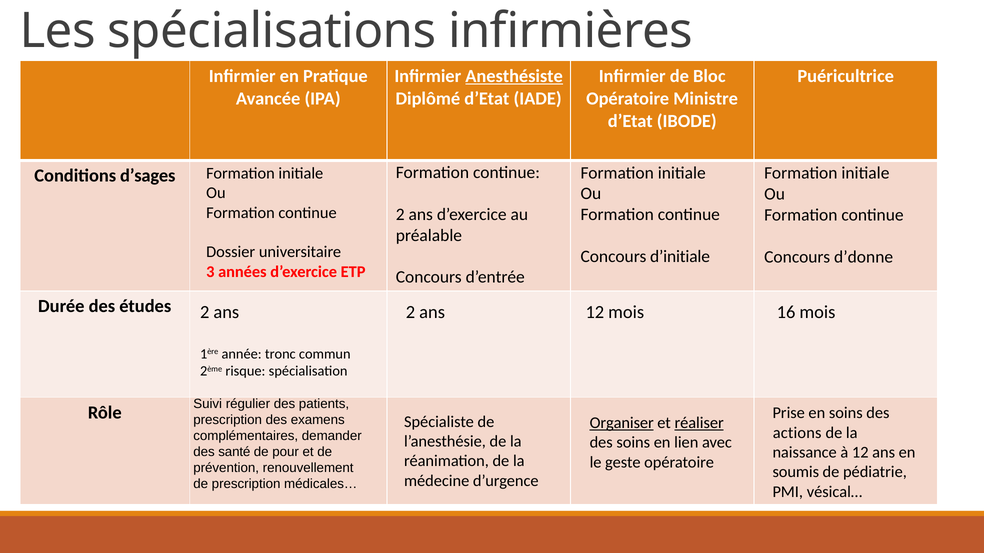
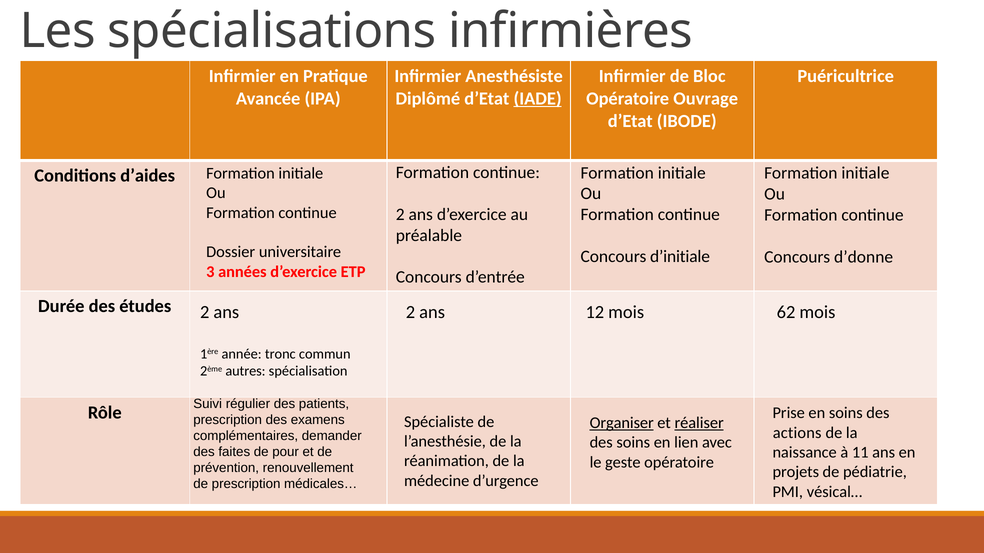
Anesthésiste underline: present -> none (514, 76)
IADE underline: none -> present (538, 99)
Ministre: Ministre -> Ouvrage (706, 99)
d’sages: d’sages -> d’aides (148, 176)
16: 16 -> 62 (786, 312)
risque: risque -> autres (245, 371)
à 12: 12 -> 11 (860, 453)
santé: santé -> faites (234, 452)
soumis: soumis -> projets (796, 472)
